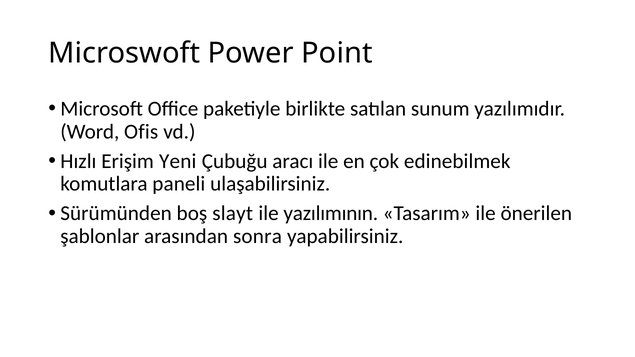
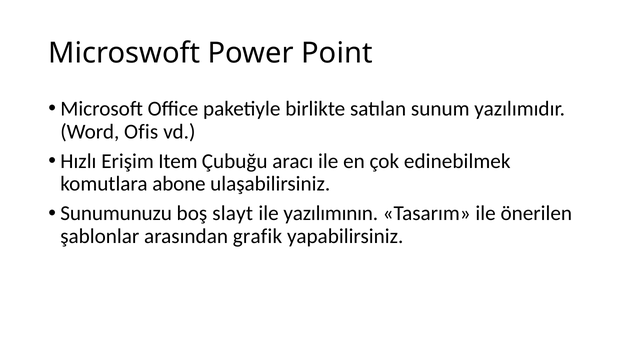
Yeni: Yeni -> Item (178, 161)
paneli: paneli -> abone (179, 184)
Sürümünden: Sürümünden -> Sunumunuzu (116, 214)
sonra: sonra -> grafik (257, 236)
